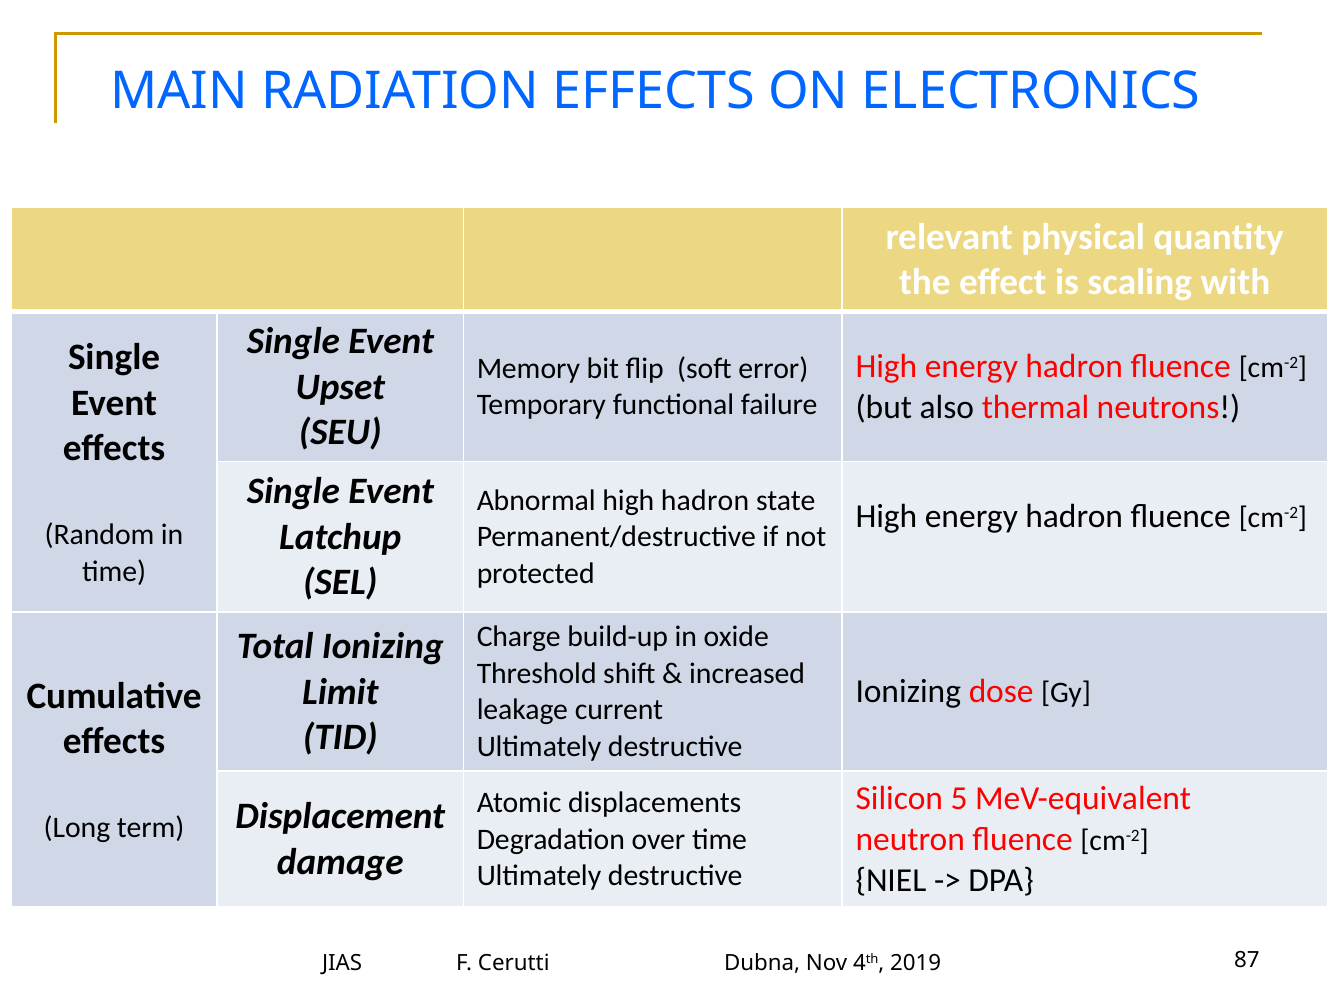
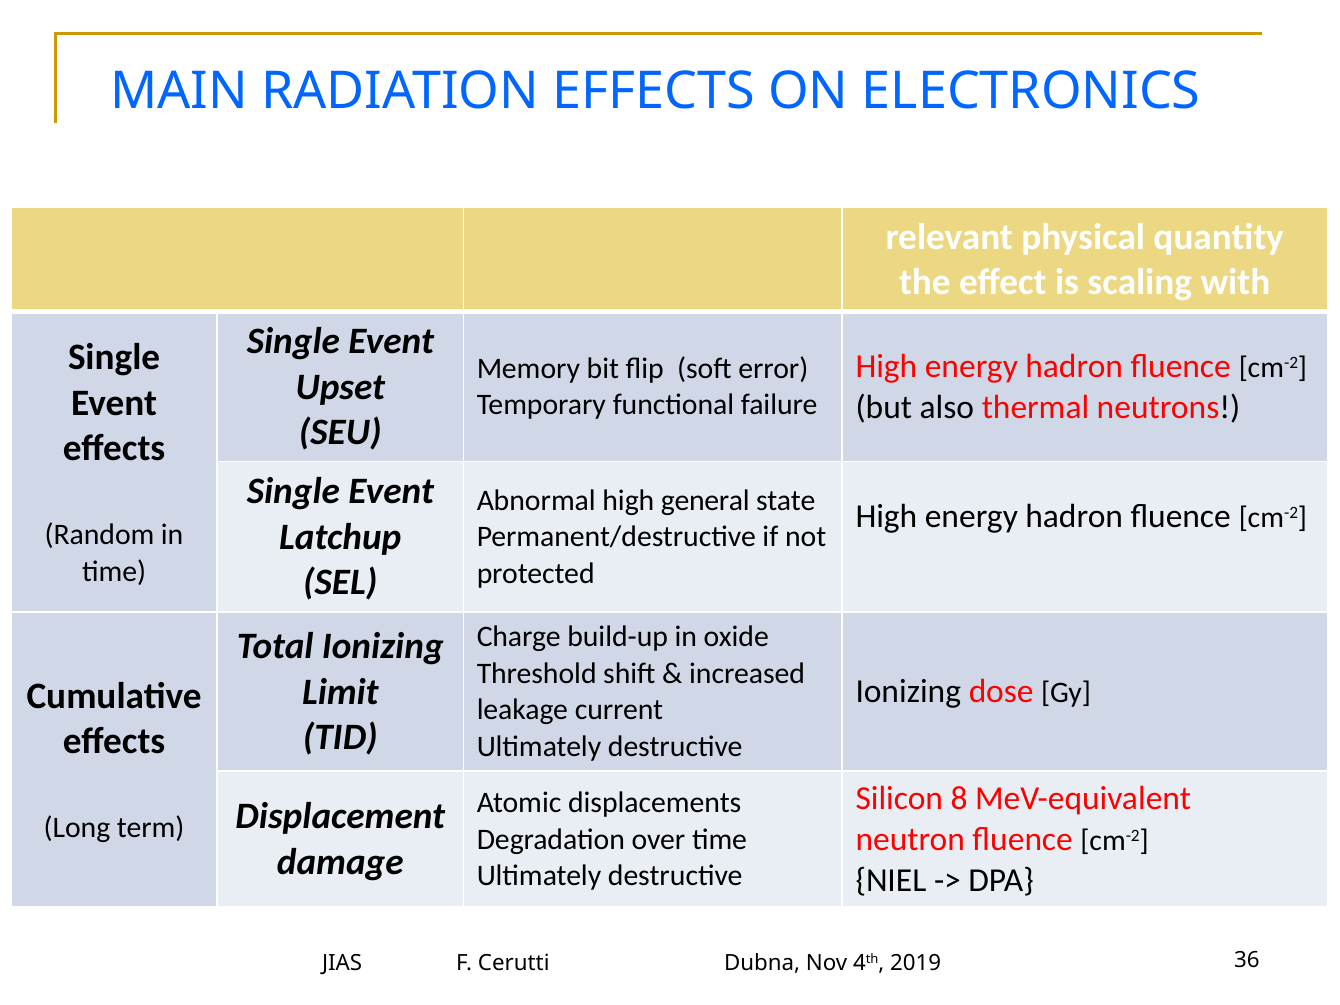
high hadron: hadron -> general (705, 501)
5: 5 -> 8 (959, 798)
87: 87 -> 36 (1247, 960)
